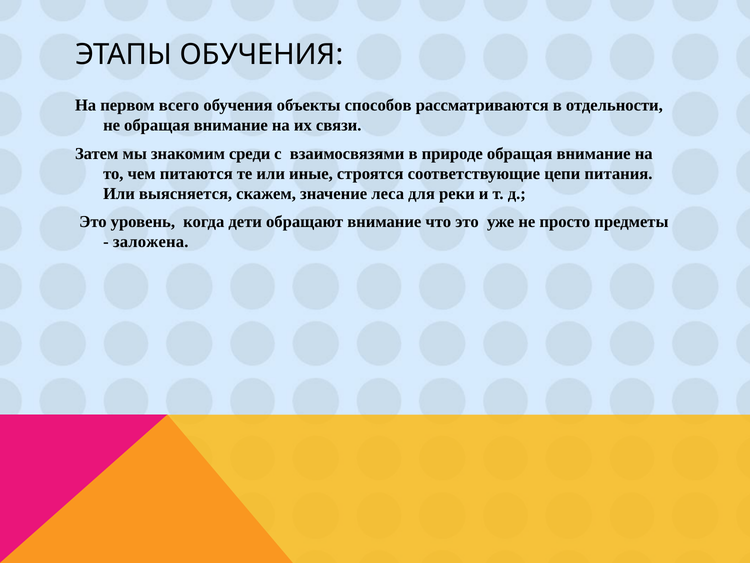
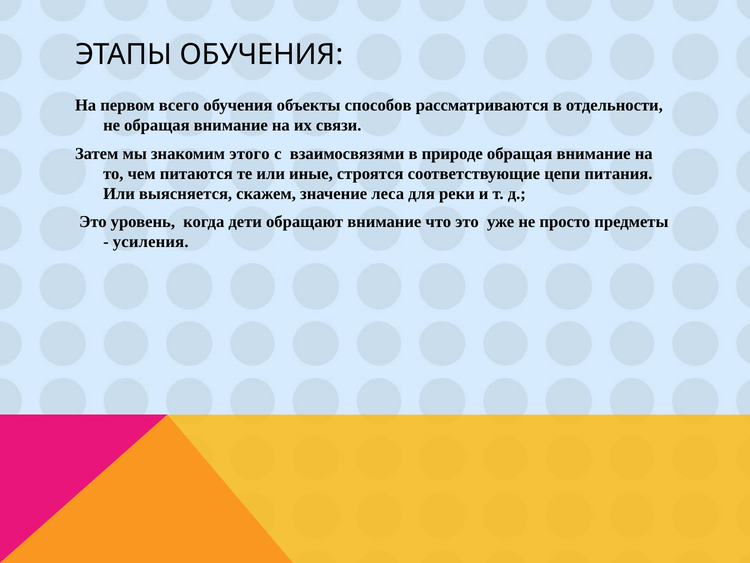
среди: среди -> этого (250, 153)
заложена: заложена -> усиления (151, 242)
